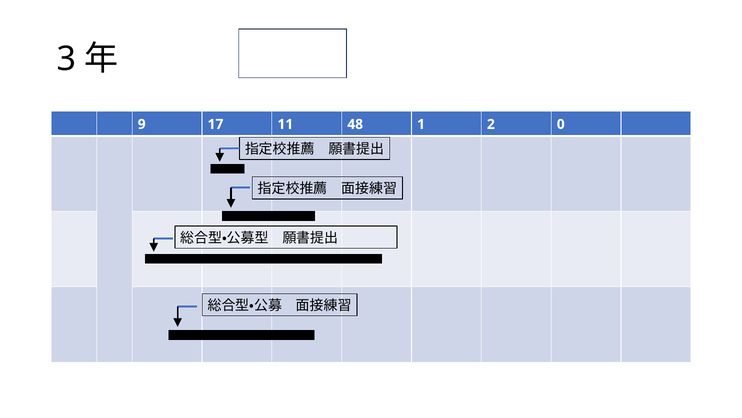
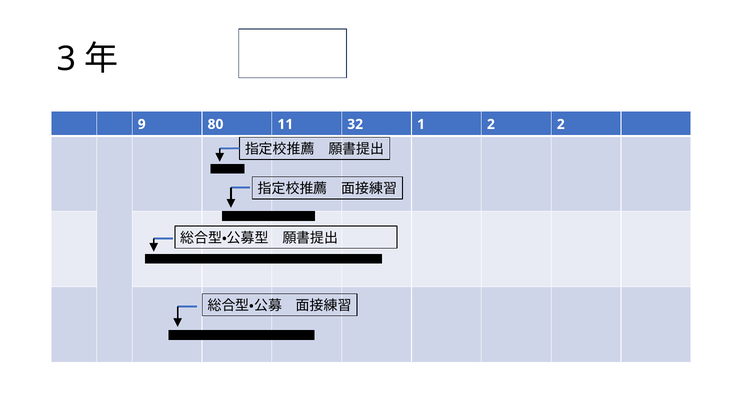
17: 17 -> 80 (215, 124)
48: 48 -> 32 (355, 124)
2 0: 0 -> 2 (561, 124)
